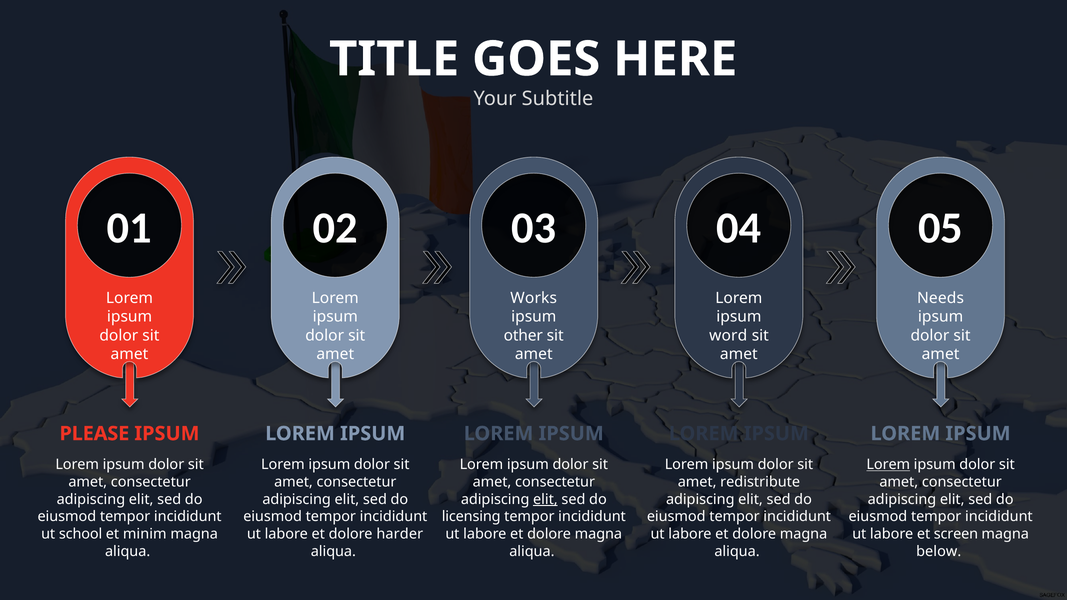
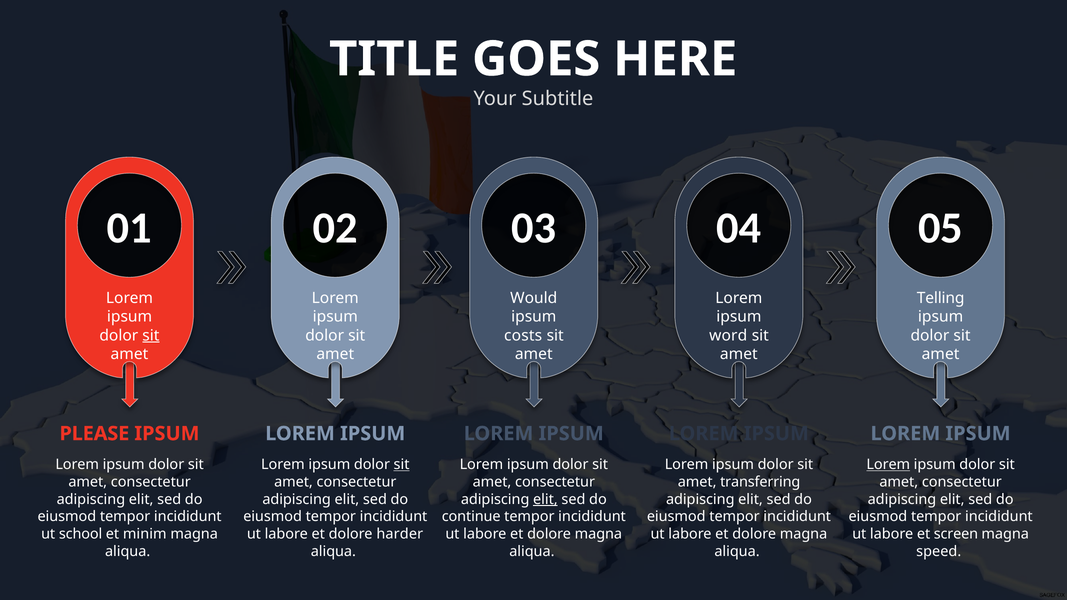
Works: Works -> Would (534, 298)
Needs: Needs -> Telling (941, 298)
sit underline: none -> present (151, 336)
other: other -> costs (523, 336)
sit underline: none -> present (402, 465)
redistribute: redistribute -> transferring (760, 482)
licensing: licensing -> continue (471, 517)
below: below -> speed (939, 551)
